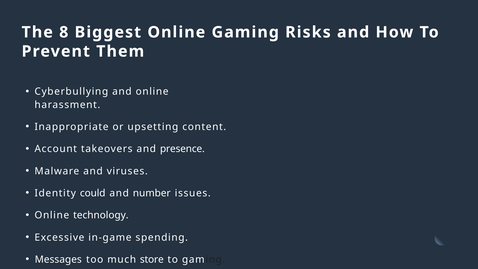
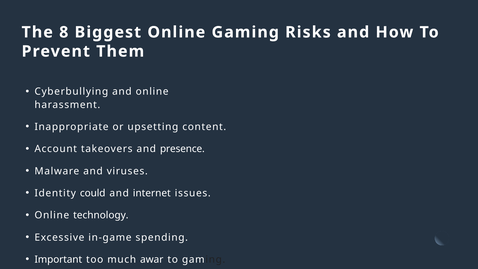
number: number -> internet (152, 193)
Messages: Messages -> Important (58, 259)
store: store -> awar (152, 259)
